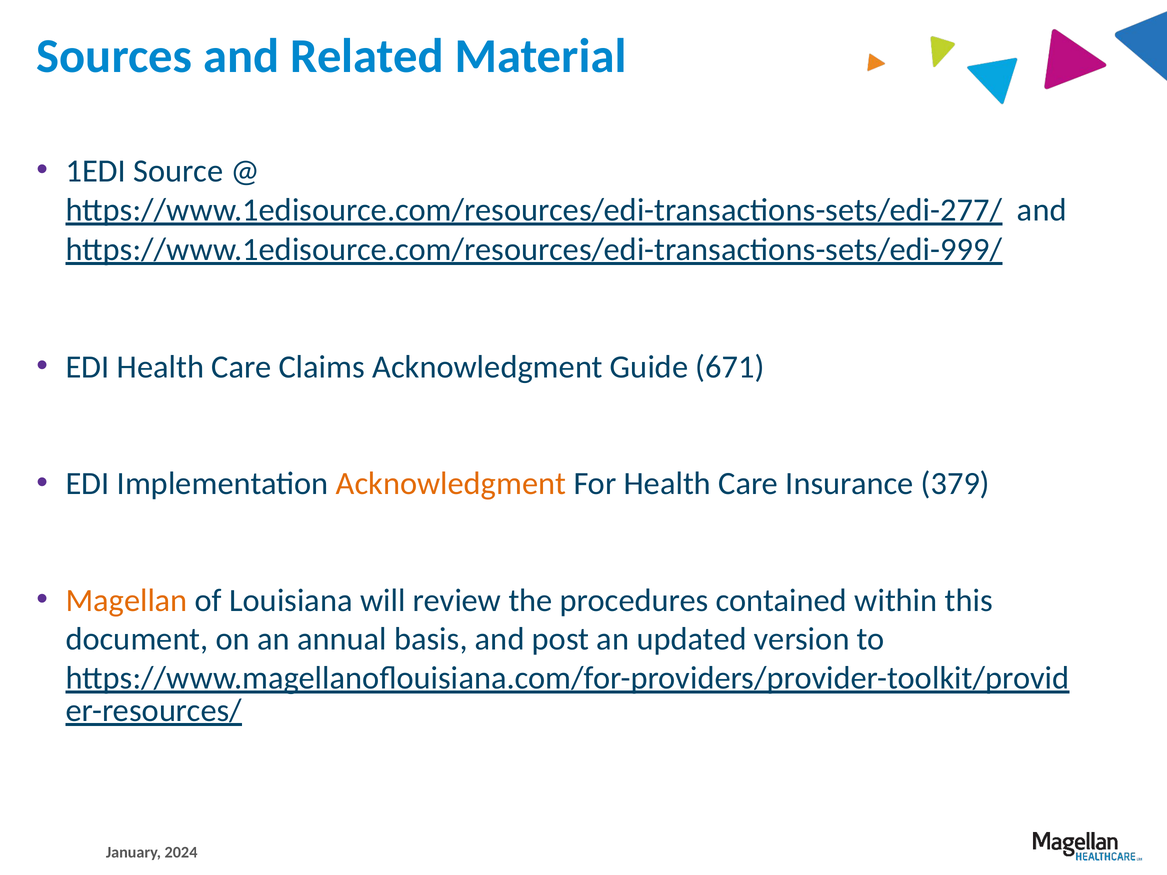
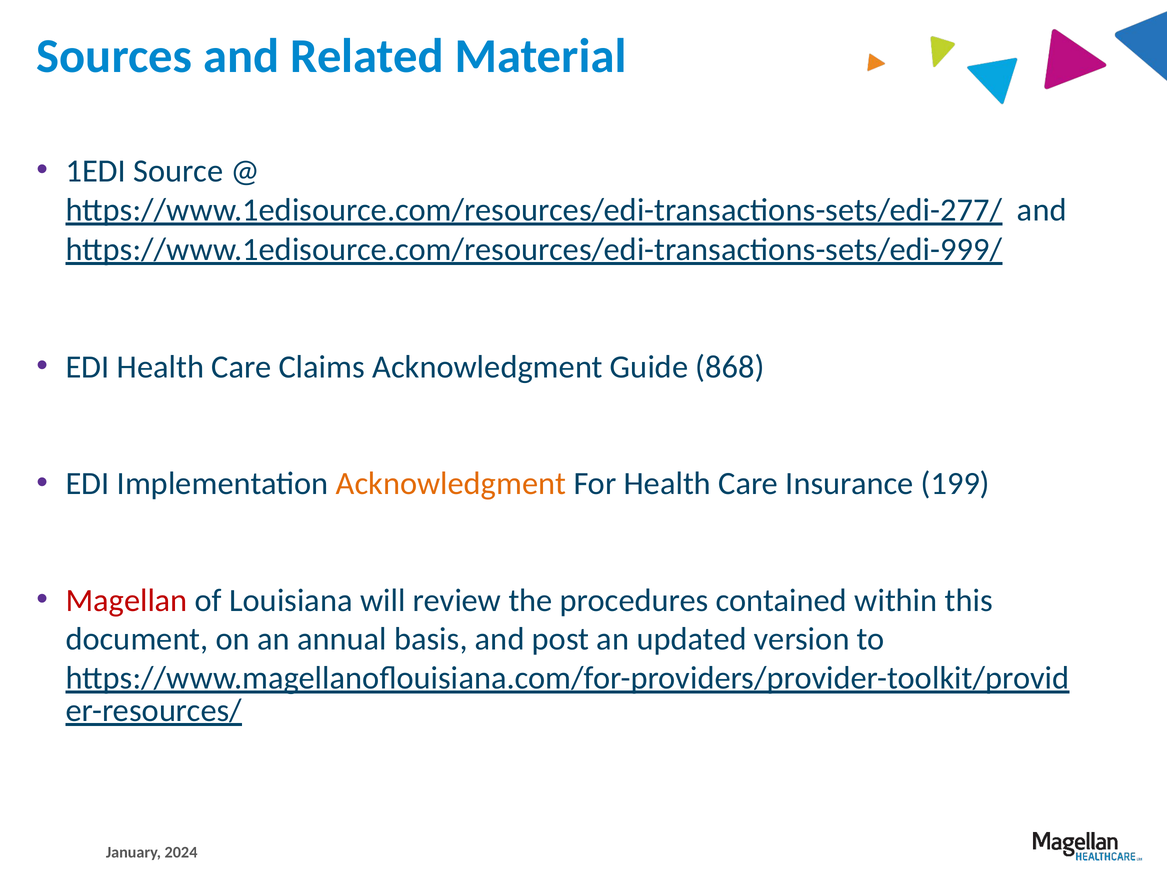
671: 671 -> 868 (730, 367)
379: 379 -> 199 (955, 484)
Magellan colour: orange -> red (127, 601)
